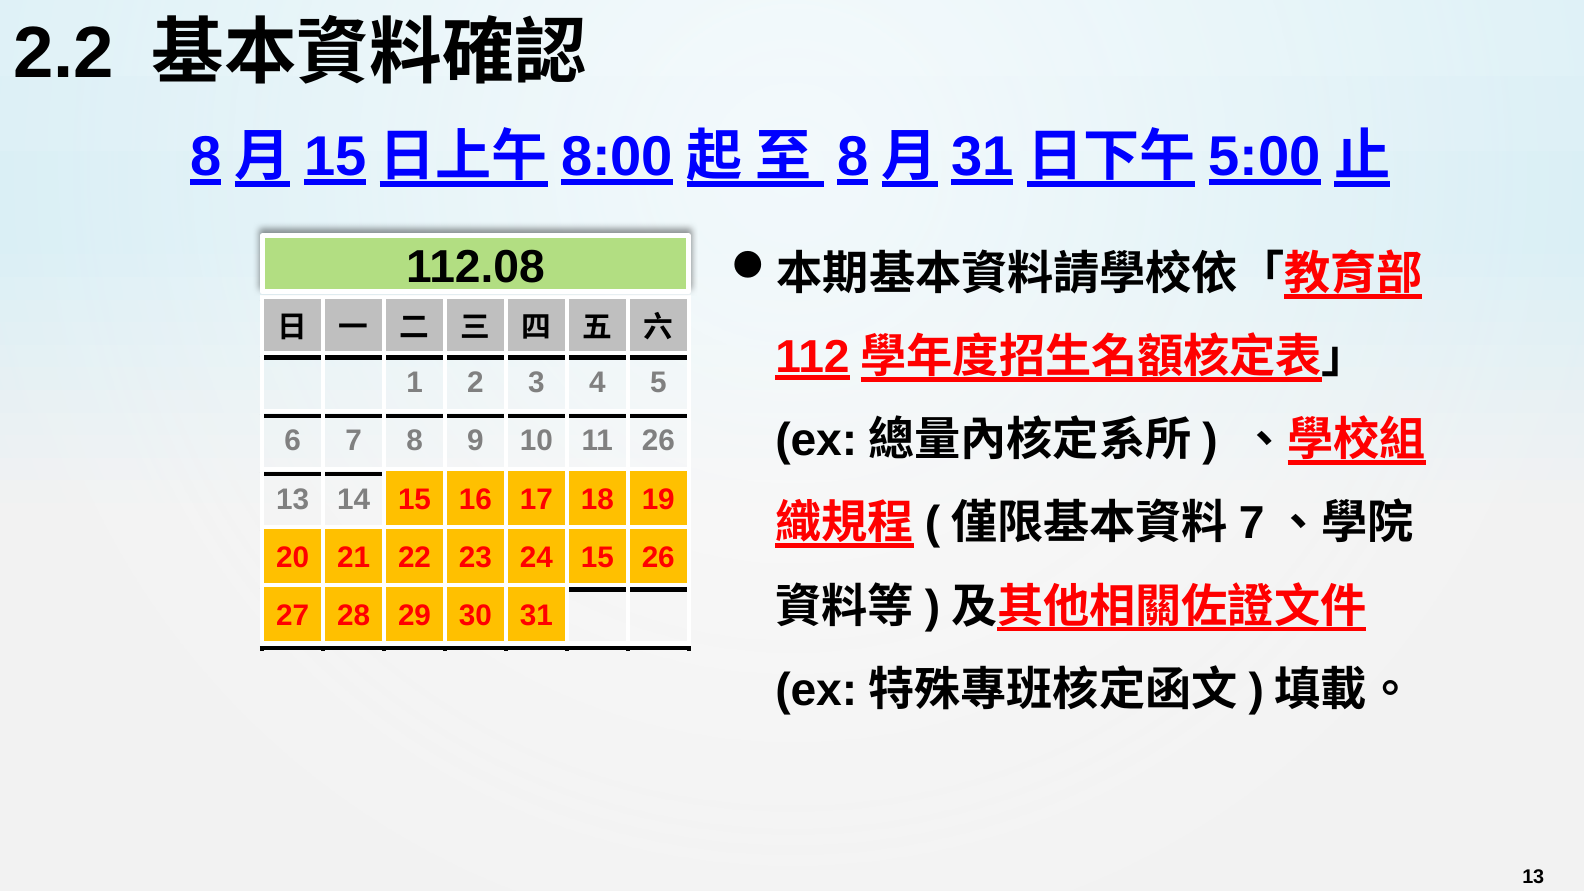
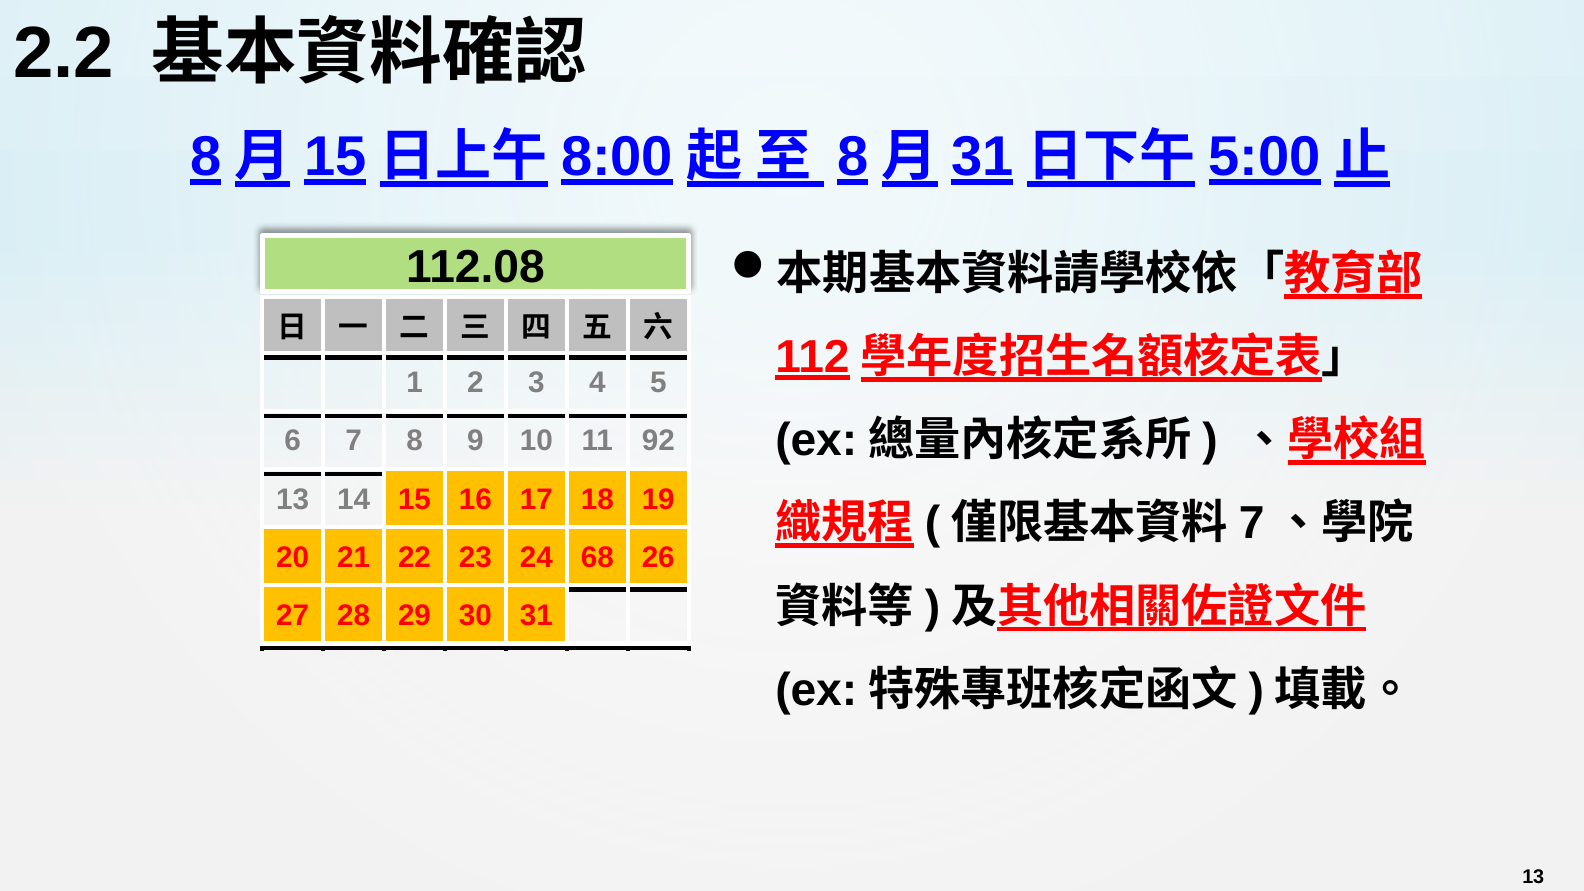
11 26: 26 -> 92 (658, 441)
24 15: 15 -> 68 (597, 557)
